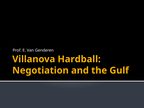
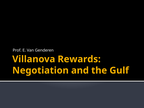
Hardball: Hardball -> Rewards (79, 59)
